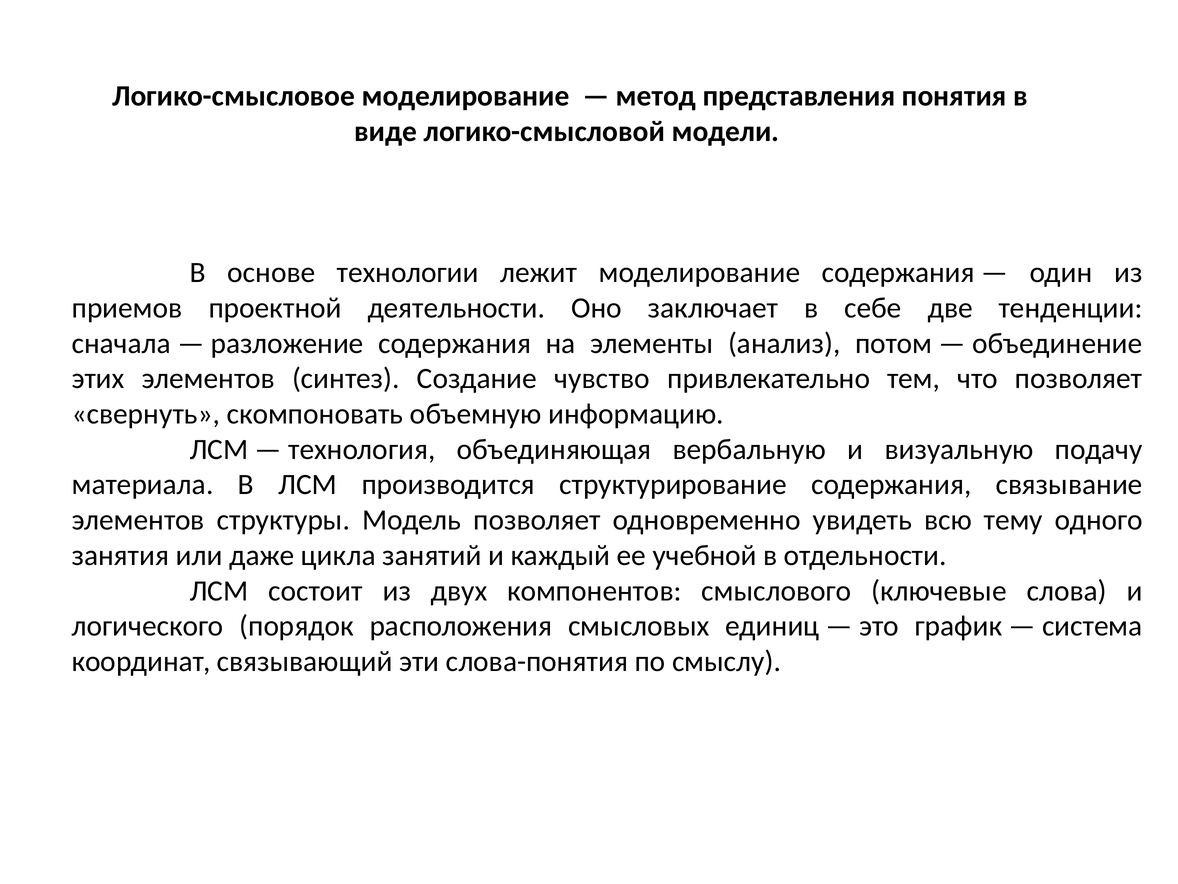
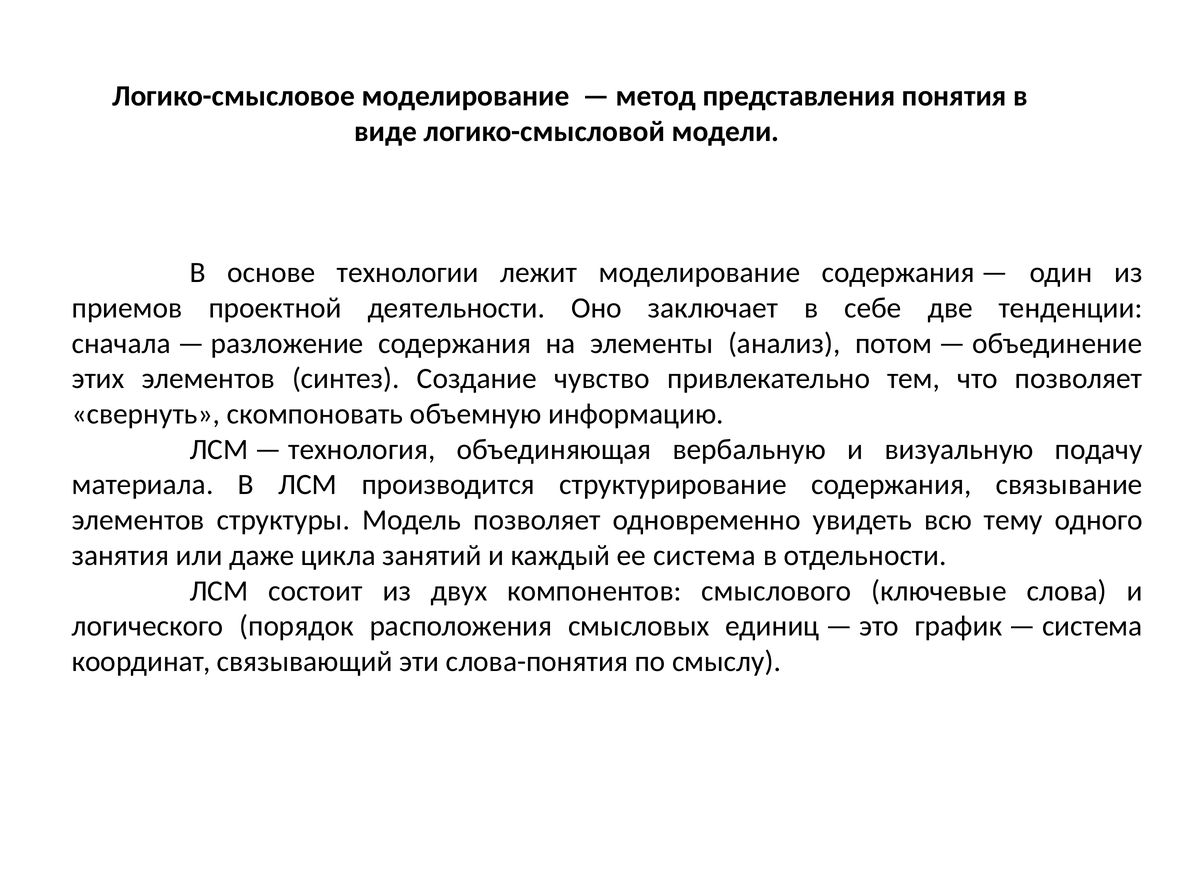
ее учебной: учебной -> система (704, 555)
